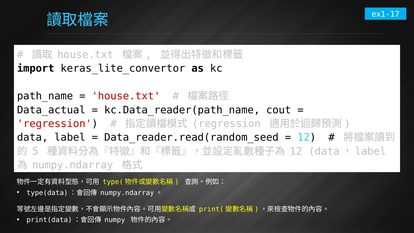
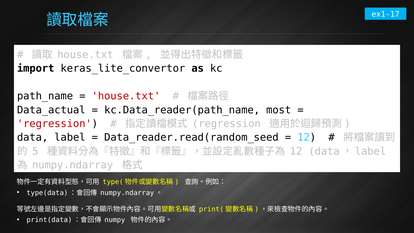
cout: cout -> most (279, 110)
